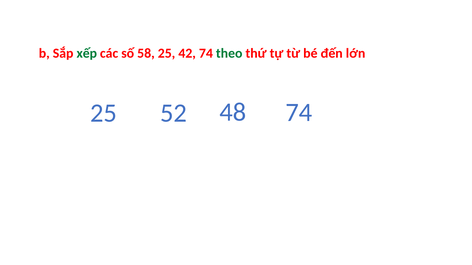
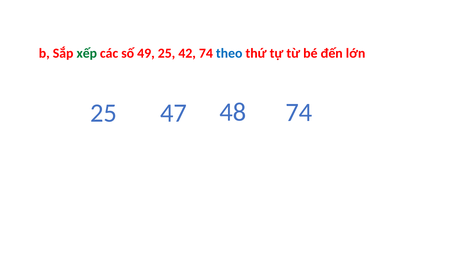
58: 58 -> 49 (146, 54)
theo colour: green -> blue (229, 54)
52: 52 -> 47 (174, 113)
